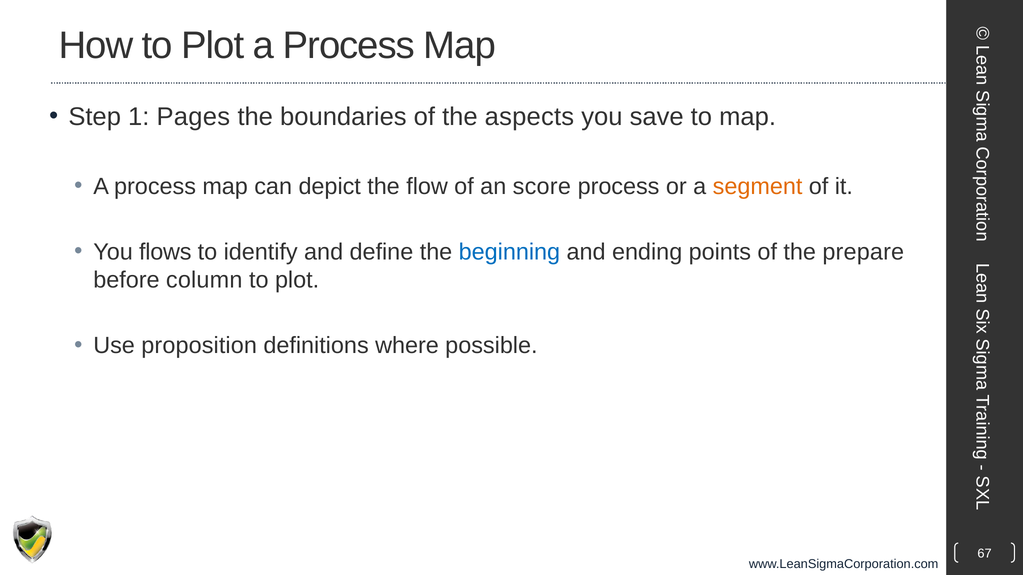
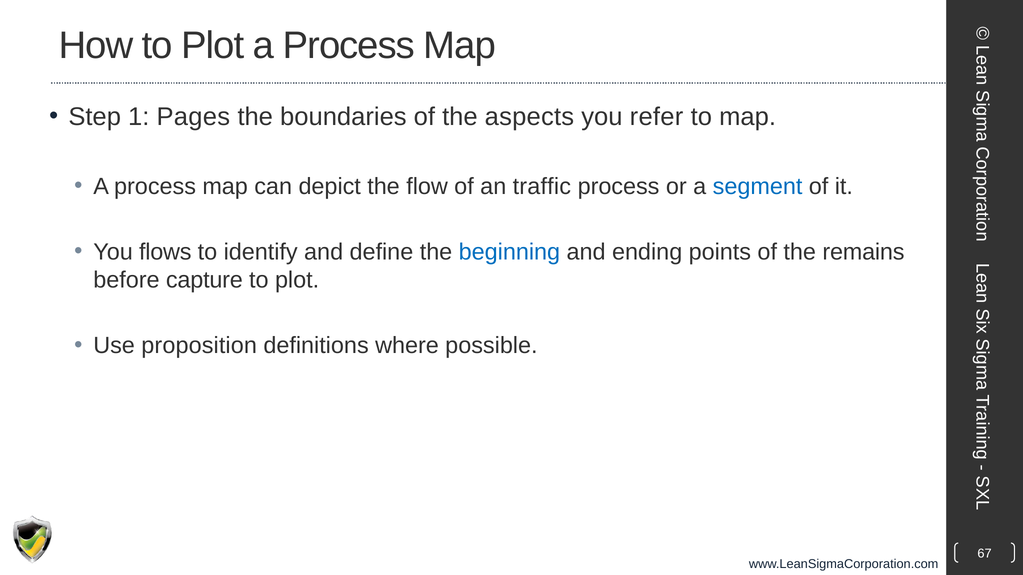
save: save -> refer (657, 117)
score: score -> traffic (542, 187)
segment colour: orange -> blue (758, 187)
prepare: prepare -> remains (863, 252)
column: column -> capture (204, 280)
